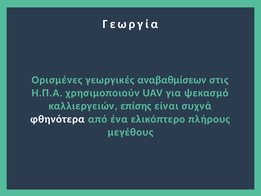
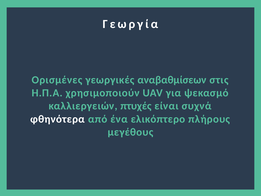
επίσης: επίσης -> πτυχές (136, 106)
